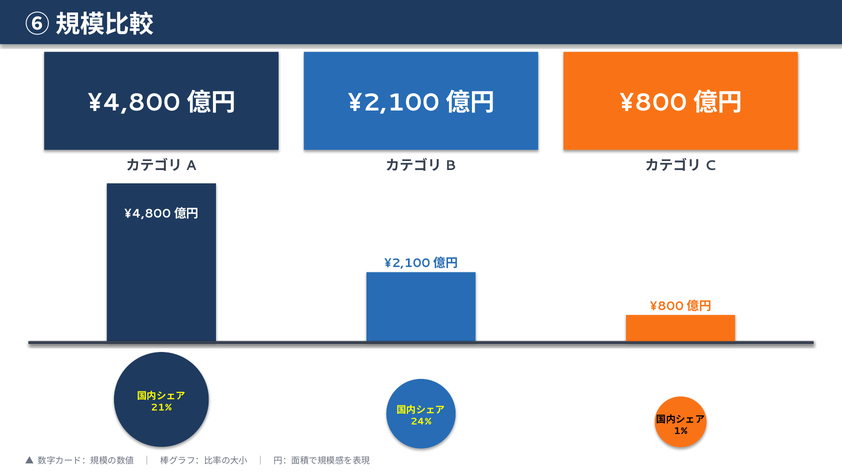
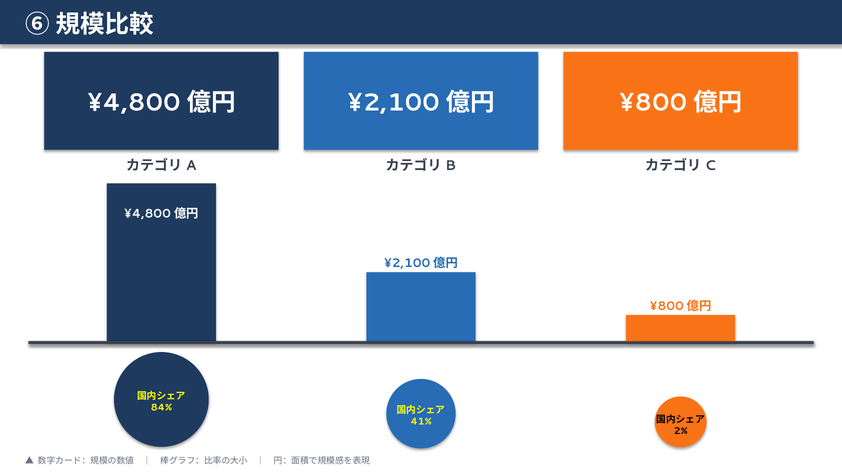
21%: 21% -> 84% (161, 407)
24%: 24% -> 41% (421, 421)
1%: 1% -> 2% (681, 431)
